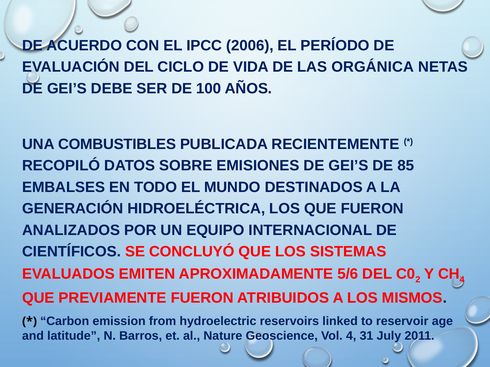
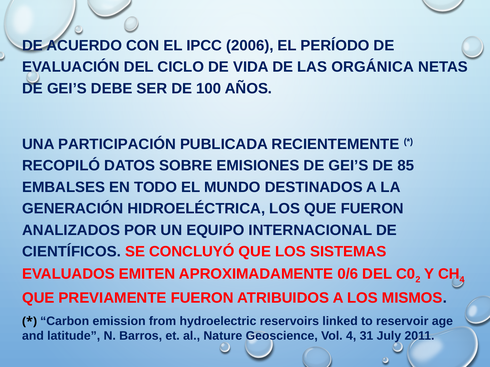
COMBUSTIBLES: COMBUSTIBLES -> PARTICIPACIÓN (117, 144)
5/6: 5/6 -> 0/6 (348, 274)
